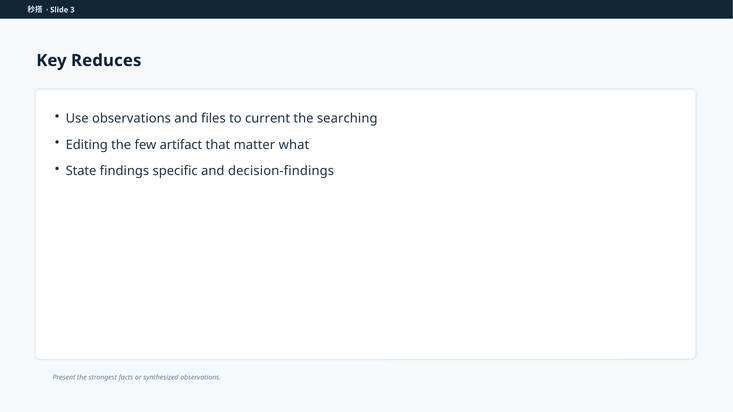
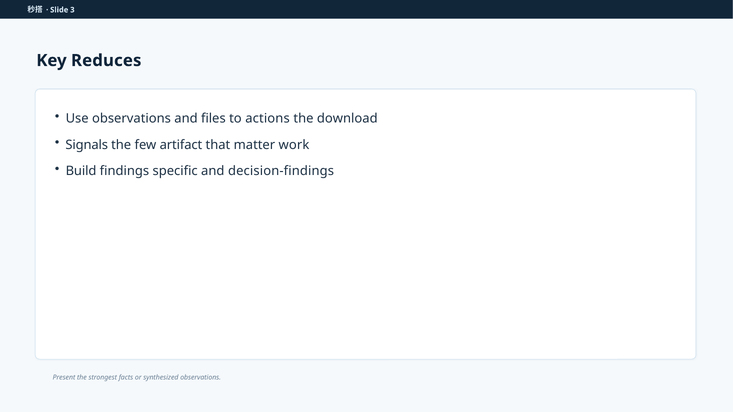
current: current -> actions (268, 119)
searching: searching -> download (347, 119)
Editing: Editing -> Signals (87, 145)
what: what -> work (294, 145)
State: State -> Build (81, 171)
